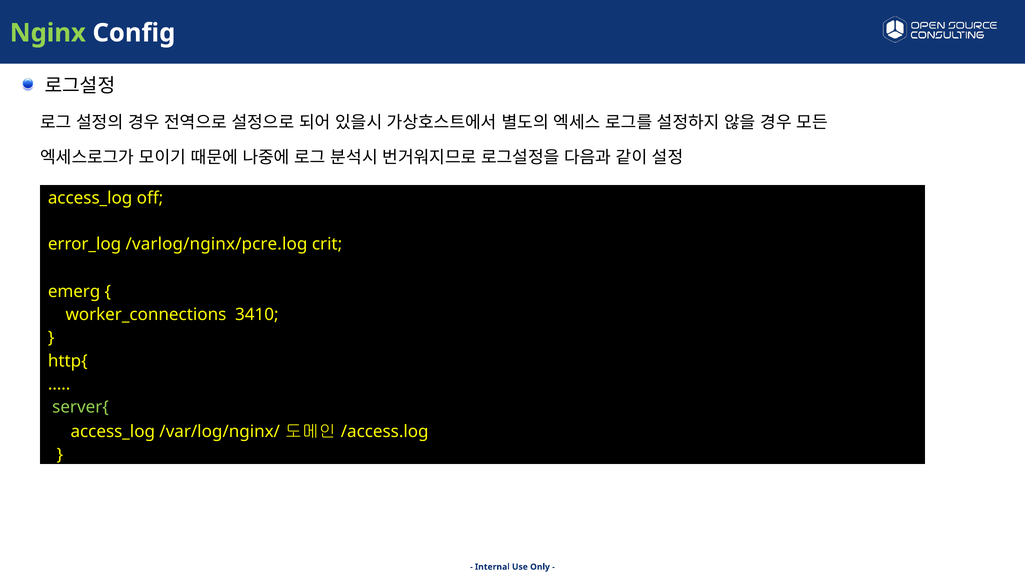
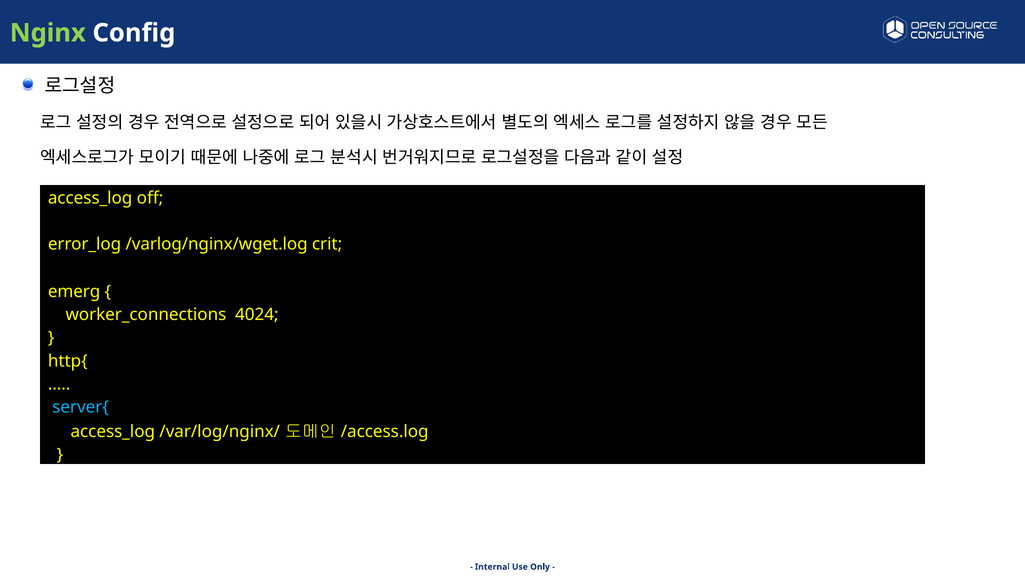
/varlog/nginx/pcre.log: /varlog/nginx/pcre.log -> /varlog/nginx/wget.log (217, 244)
3410: 3410 -> 4024 (257, 315)
server{ colour: light green -> light blue (81, 408)
